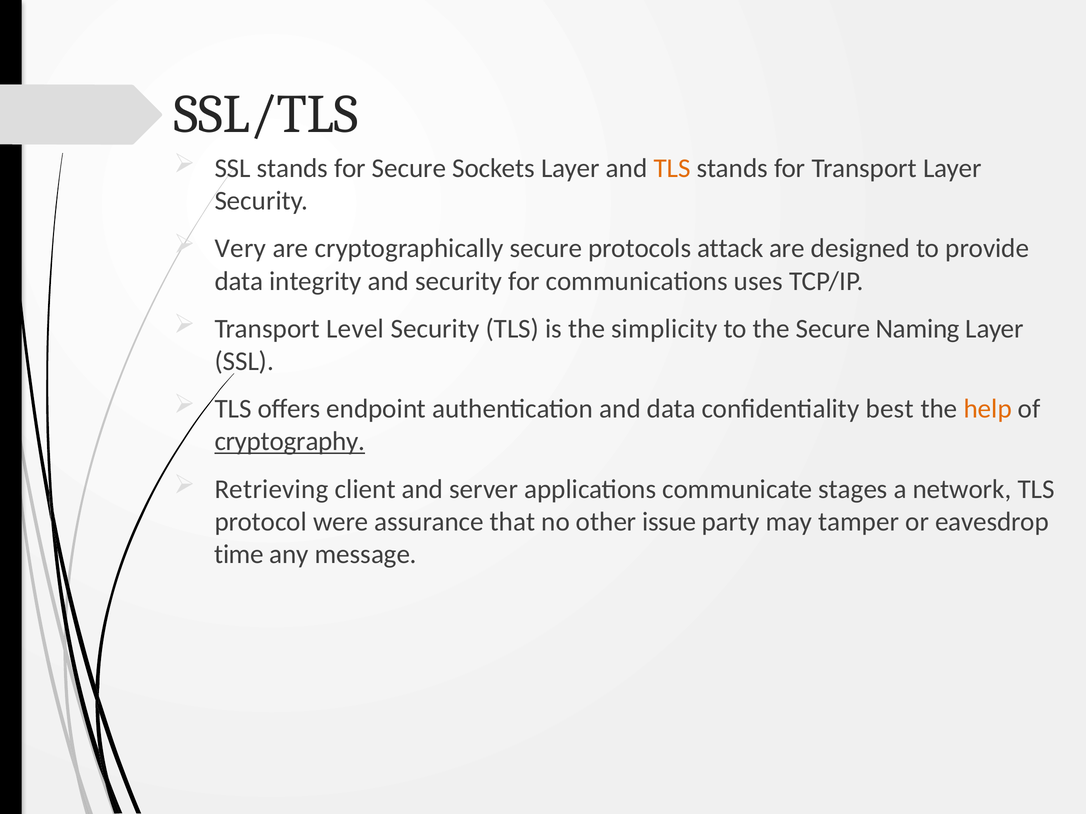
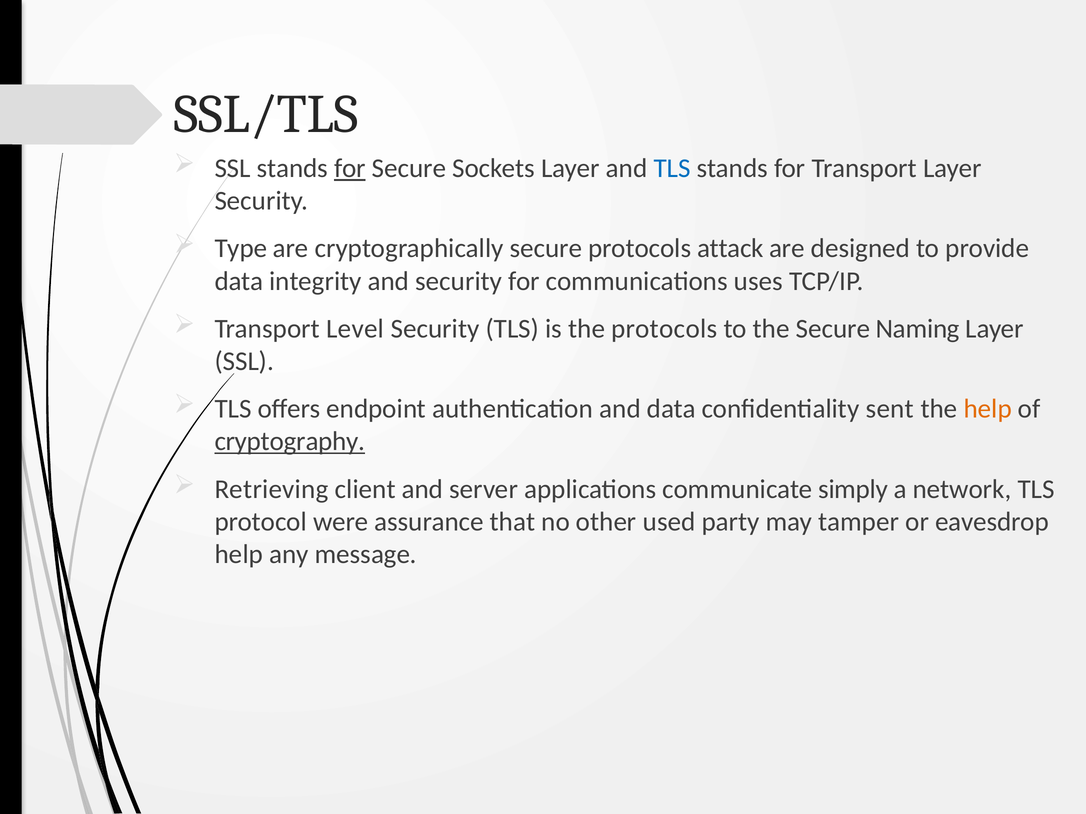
for underline: none -> present (350, 168)
TLS colour: orange -> blue (672, 168)
Very: Very -> Type (241, 249)
the simplicity: simplicity -> protocols (664, 329)
best: best -> sent (890, 409)
stages: stages -> simply (853, 489)
issue: issue -> used (669, 522)
time: time -> help (239, 555)
